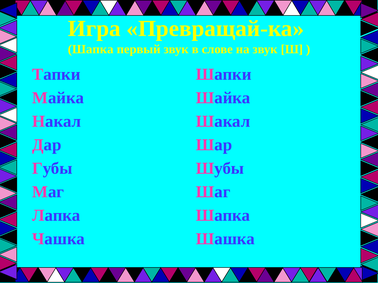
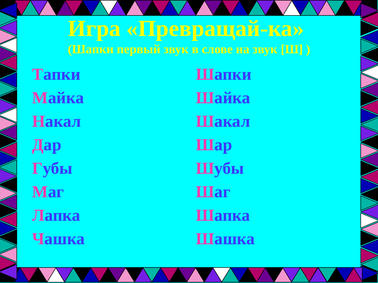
Шапка: Шапка -> Шапки (91, 49)
